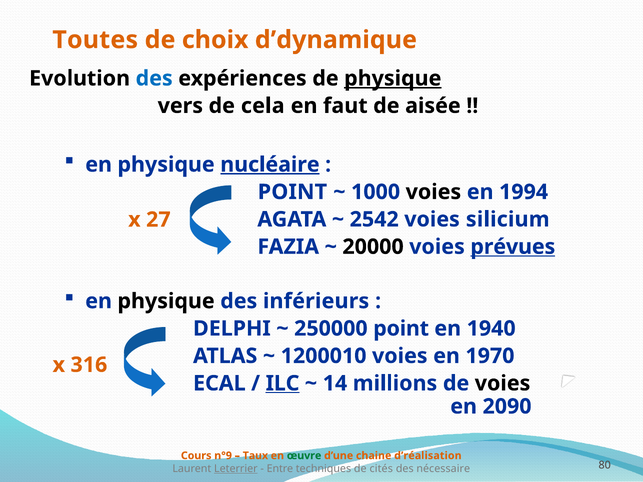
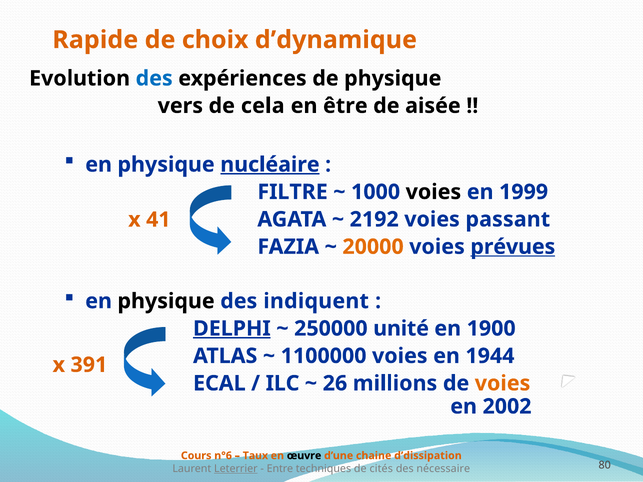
Toutes: Toutes -> Rapide (95, 40)
physique underline: present -> none (393, 78)
faut: faut -> être (345, 106)
POINT: POINT -> FILTRE (293, 192)
1994: 1994 -> 1999 (524, 192)
2542: 2542 -> 2192 (374, 219)
silicium: silicium -> passant (508, 219)
27: 27 -> 41 (158, 220)
20000 colour: black -> orange (373, 247)
inférieurs: inférieurs -> indiquent (316, 301)
DELPHI underline: none -> present (232, 329)
250000 point: point -> unité (401, 329)
1940: 1940 -> 1900 (491, 329)
1200010: 1200010 -> 1100000 (324, 356)
1970: 1970 -> 1944 (490, 356)
316: 316 -> 391 (89, 365)
ILC underline: present -> none (283, 384)
14: 14 -> 26 (335, 384)
voies colour: black -> orange (503, 384)
2090: 2090 -> 2002 (507, 407)
n°9: n°9 -> n°6 (223, 456)
œuvre colour: green -> black (304, 456)
d’réalisation: d’réalisation -> d’dissipation (428, 456)
